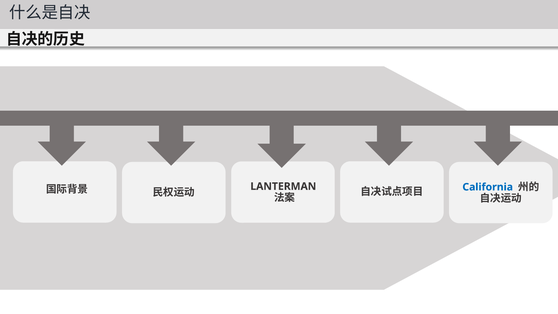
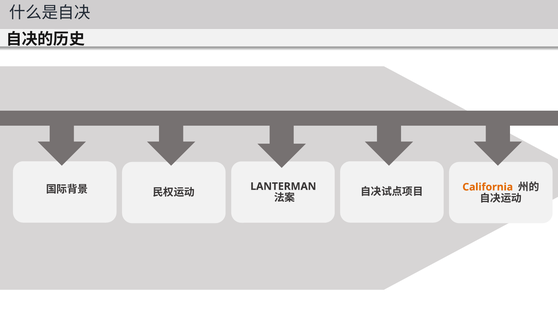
California colour: blue -> orange (488, 187)
